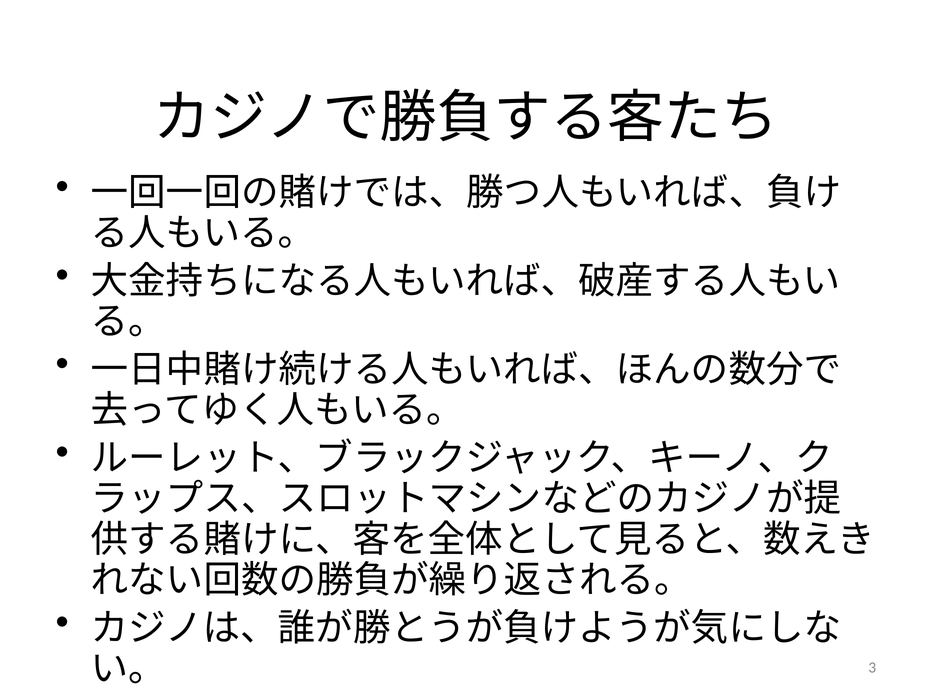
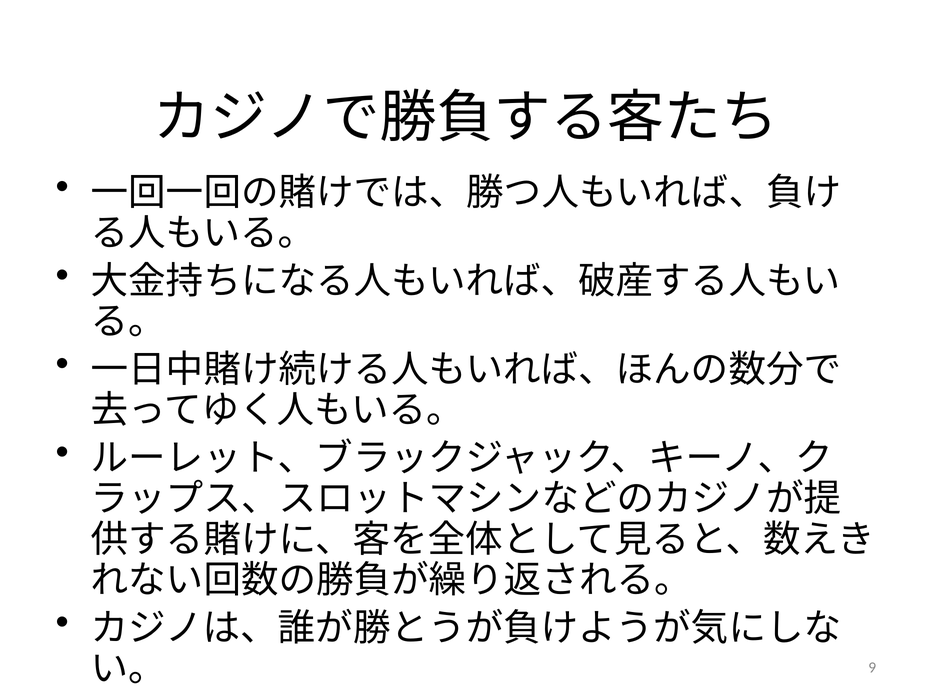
3: 3 -> 9 (872, 667)
